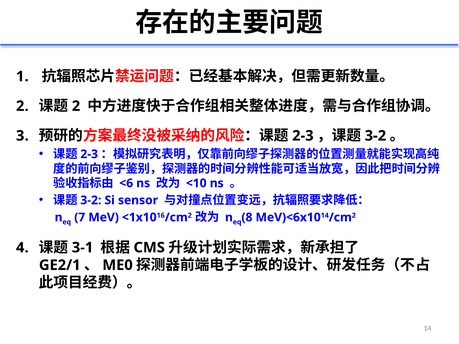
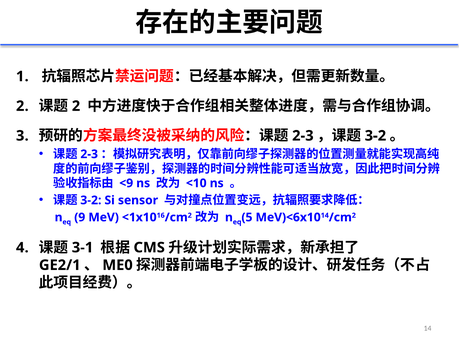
<6: <6 -> <9 (126, 183)
7: 7 -> 9 (80, 217)
8: 8 -> 5 (247, 217)
